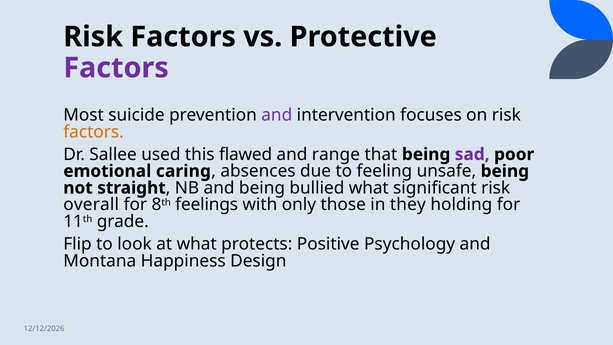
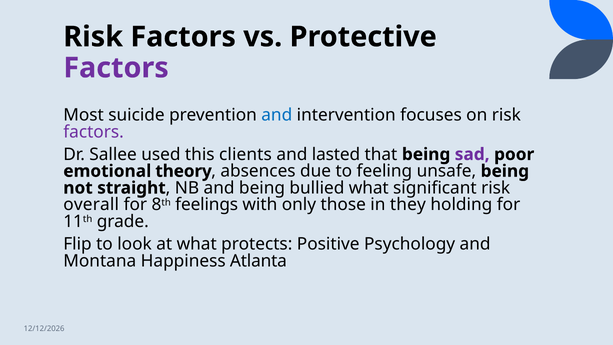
and colour: purple -> blue (277, 115)
factors colour: orange -> purple (94, 132)
flawed: flawed -> clients (245, 154)
range: range -> lasted (336, 154)
caring: caring -> theory (184, 171)
Design: Design -> Atlanta (258, 261)
